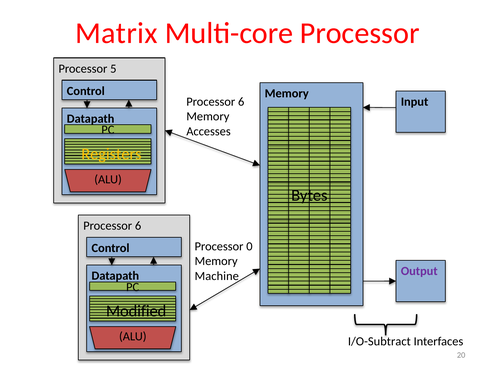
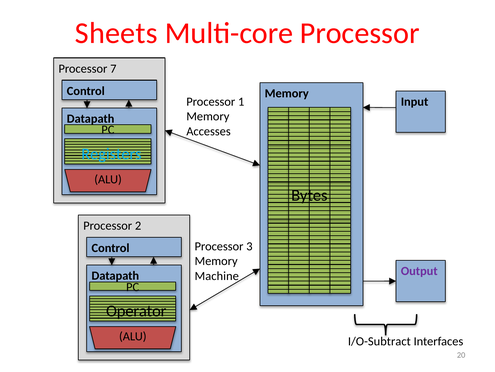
Matrix: Matrix -> Sheets (116, 33)
5: 5 -> 7 (113, 68)
6: 6 -> 1 (241, 101)
Registers colour: yellow -> light blue (111, 154)
6: 6 -> 2 (138, 225)
0: 0 -> 3 (249, 246)
Modified: Modified -> Operator (136, 310)
